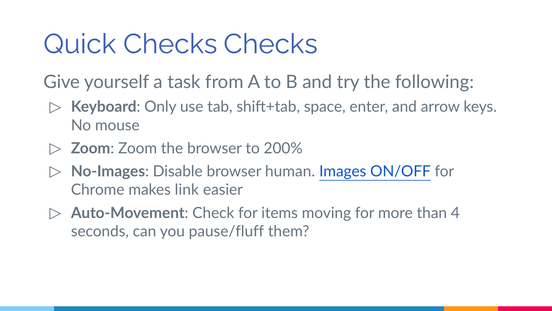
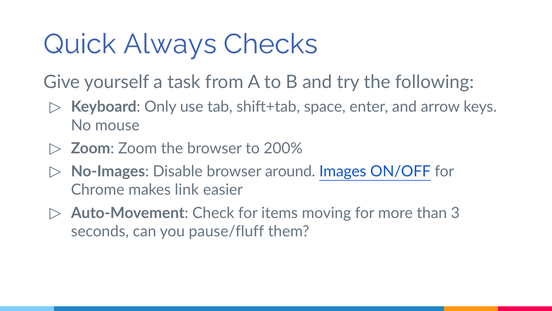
Quick Checks: Checks -> Always (170, 44)
human: human -> around (290, 171)
4: 4 -> 3 (455, 213)
